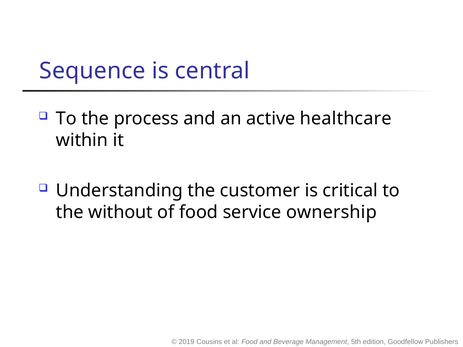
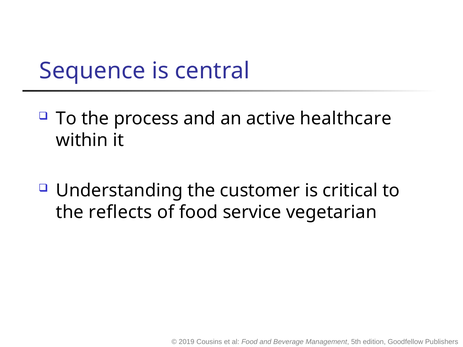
without: without -> reflects (120, 212)
ownership: ownership -> vegetarian (331, 212)
